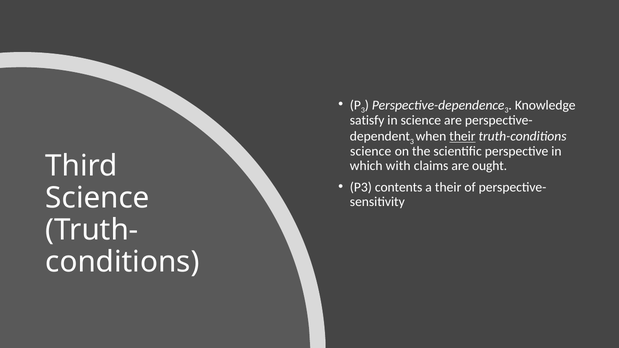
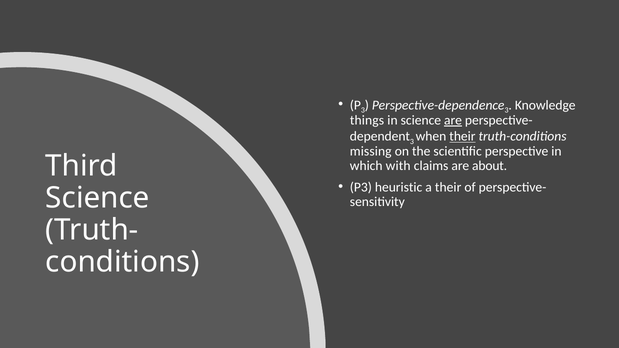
satisfy: satisfy -> things (367, 120)
are underline: none -> present (453, 120)
science: science -> missing (371, 151)
ought: ought -> about (490, 166)
contents: contents -> heuristic (399, 187)
